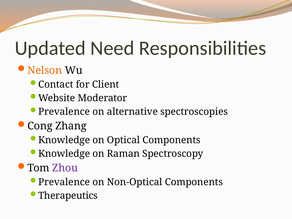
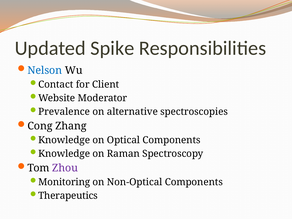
Need: Need -> Spike (112, 48)
Nelson colour: orange -> blue (45, 70)
Prevalence: Prevalence -> Monitoring (64, 182)
